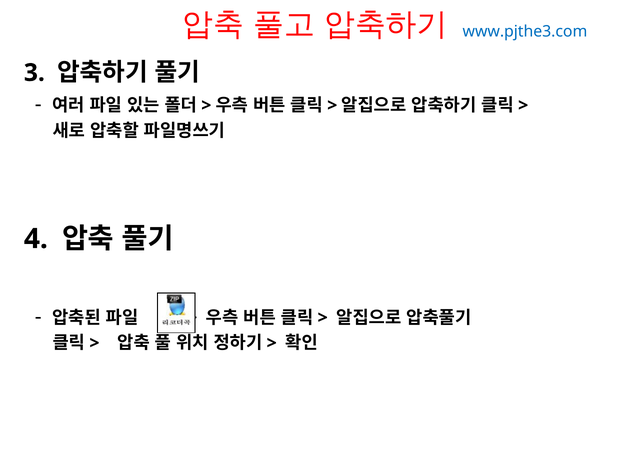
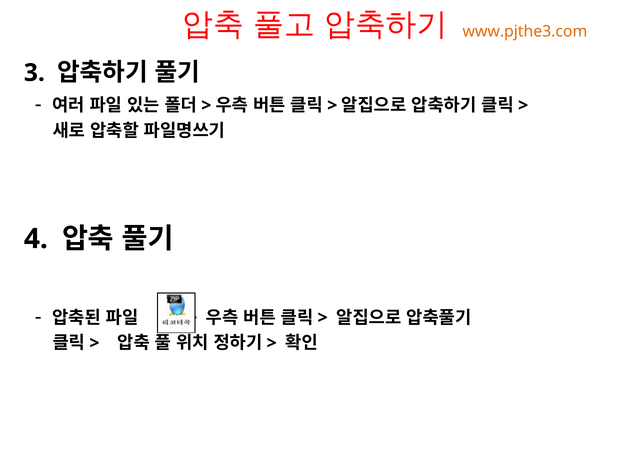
www.pjthe3.com colour: blue -> orange (525, 32)
